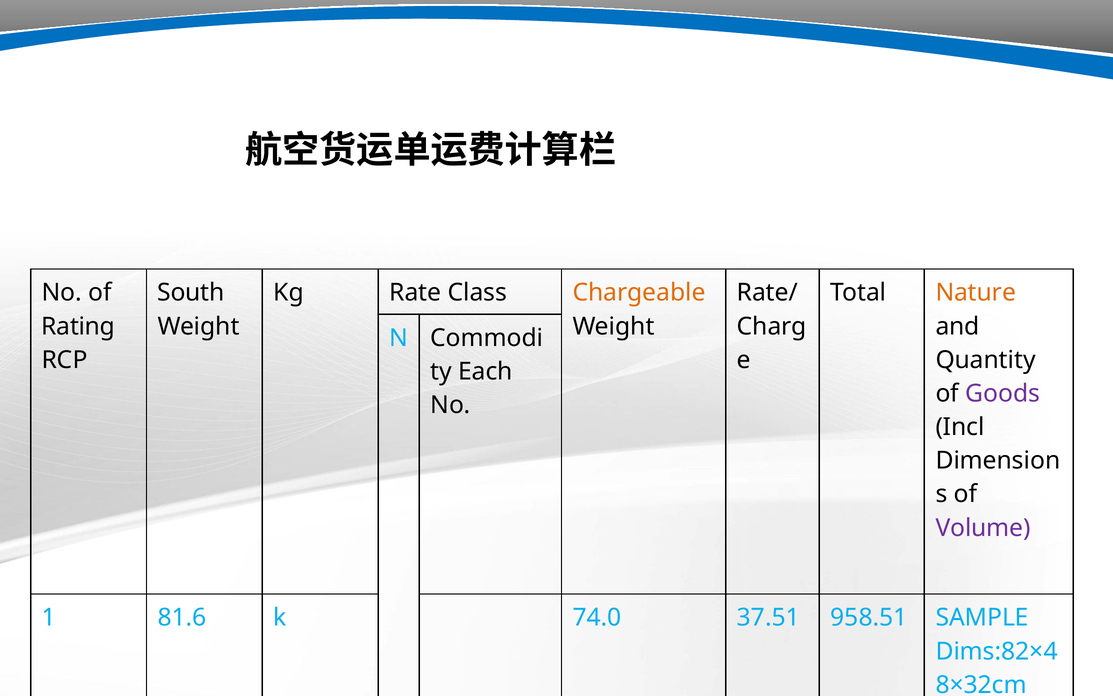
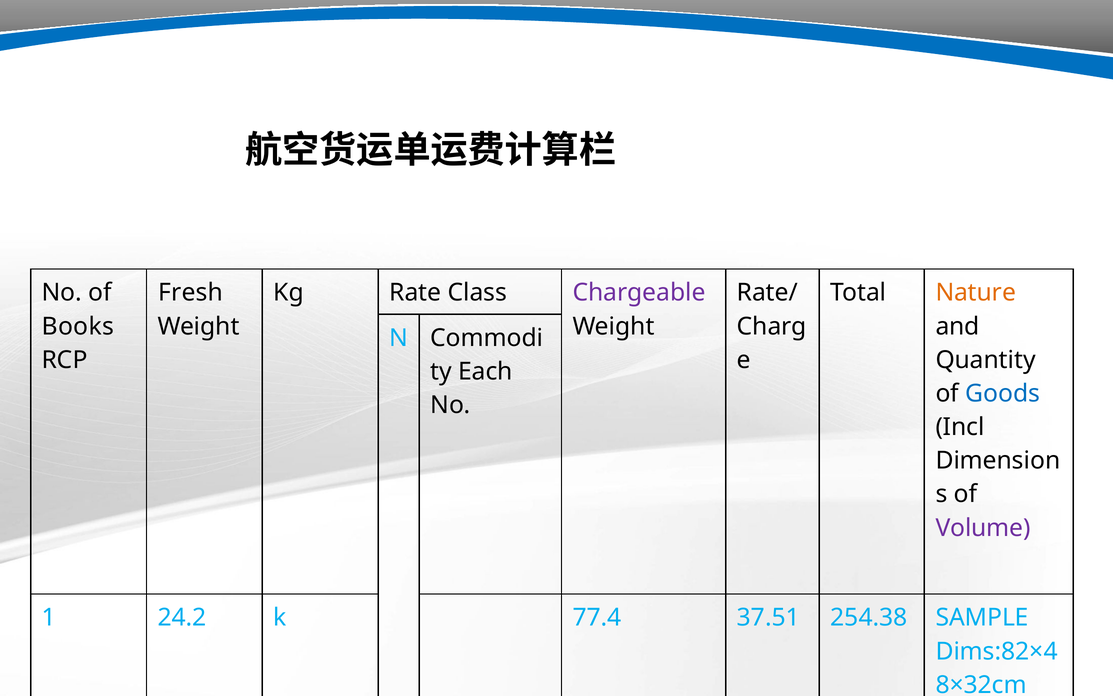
South: South -> Fresh (191, 293)
Chargeable colour: orange -> purple (639, 293)
Rating: Rating -> Books (78, 326)
Goods colour: purple -> blue (1003, 393)
81.6: 81.6 -> 24.2 (182, 617)
74.0: 74.0 -> 77.4 (597, 617)
958.51: 958.51 -> 254.38 (869, 617)
